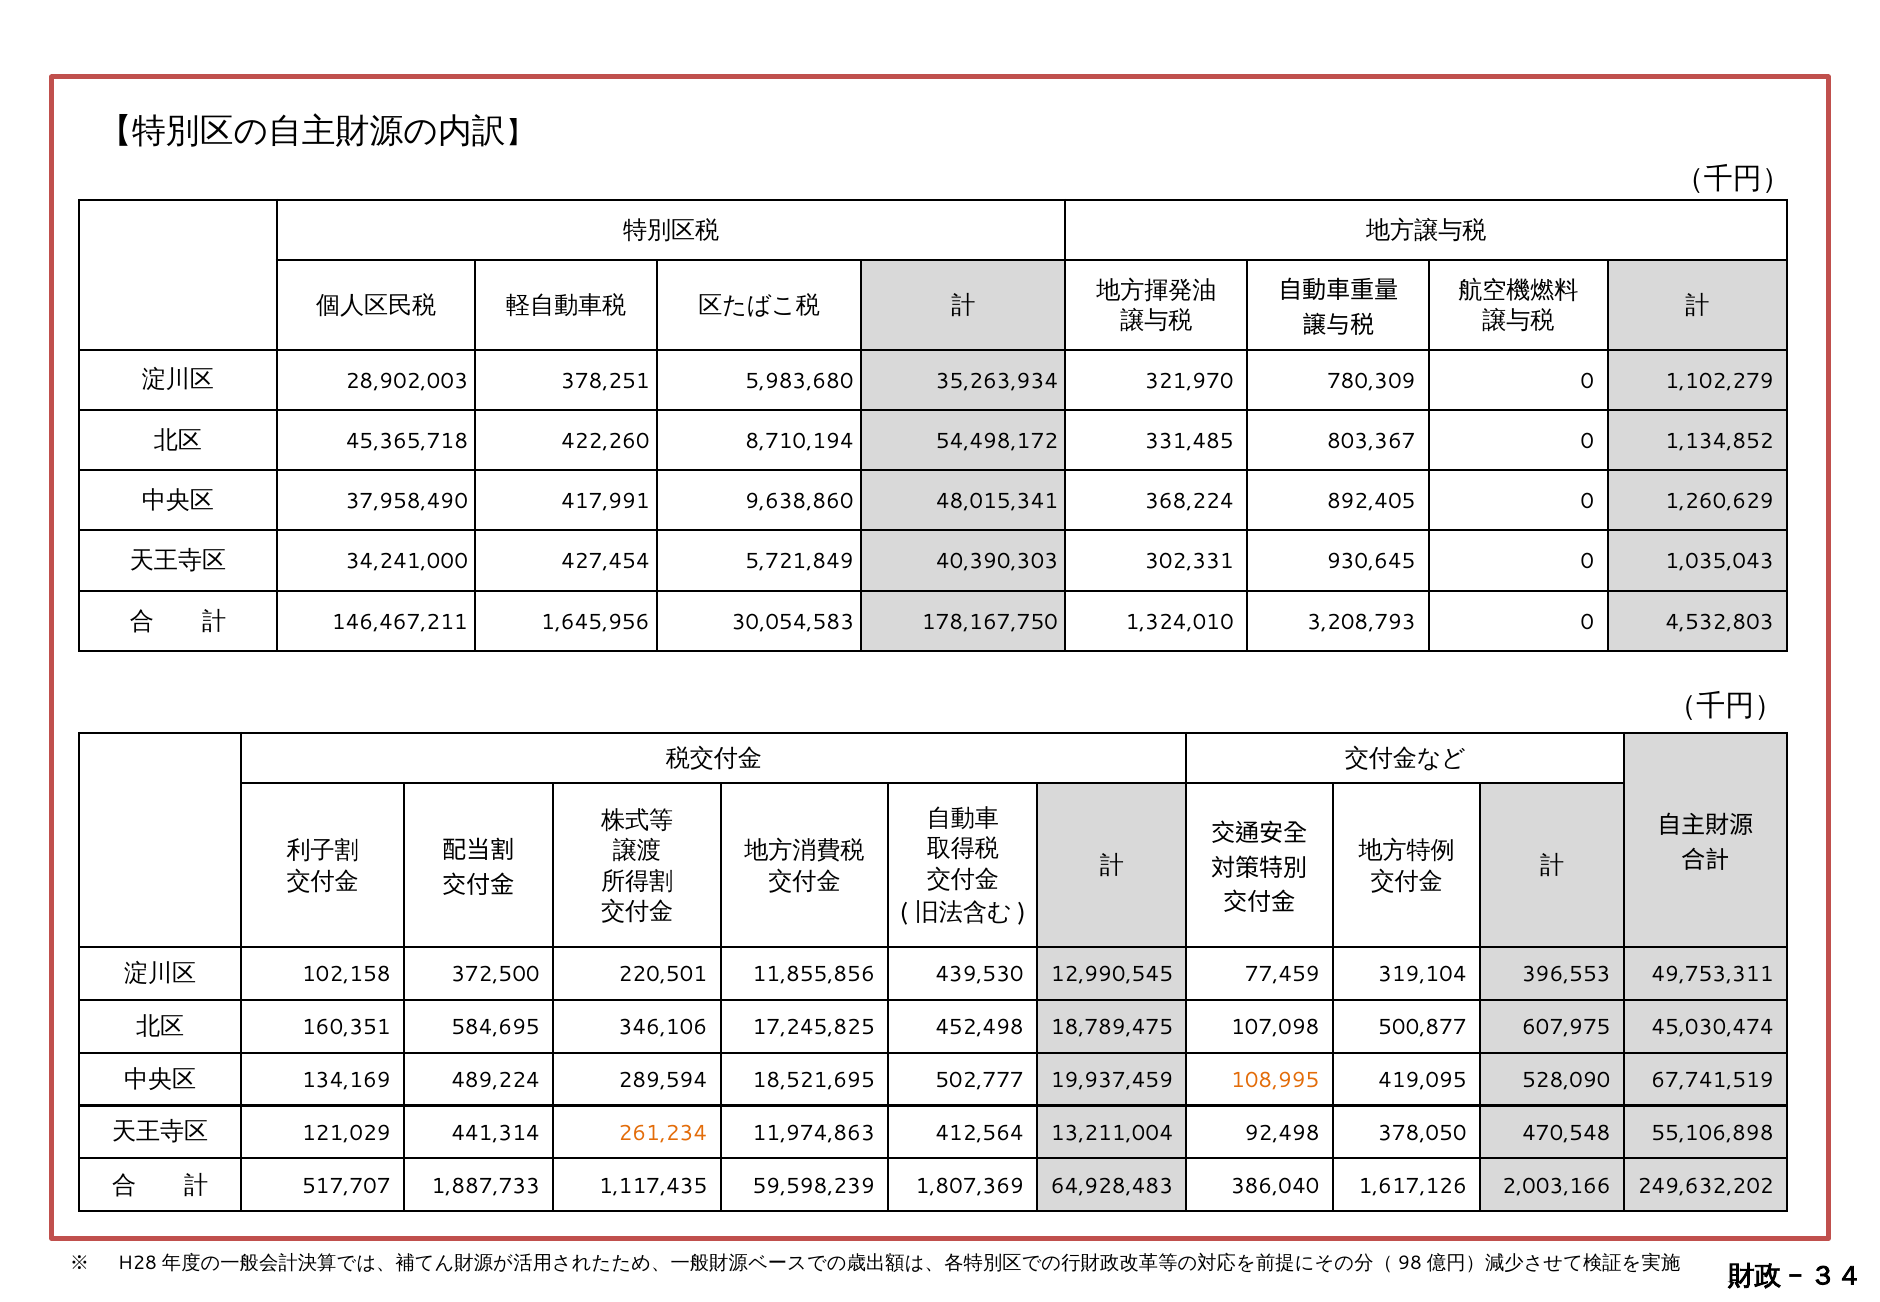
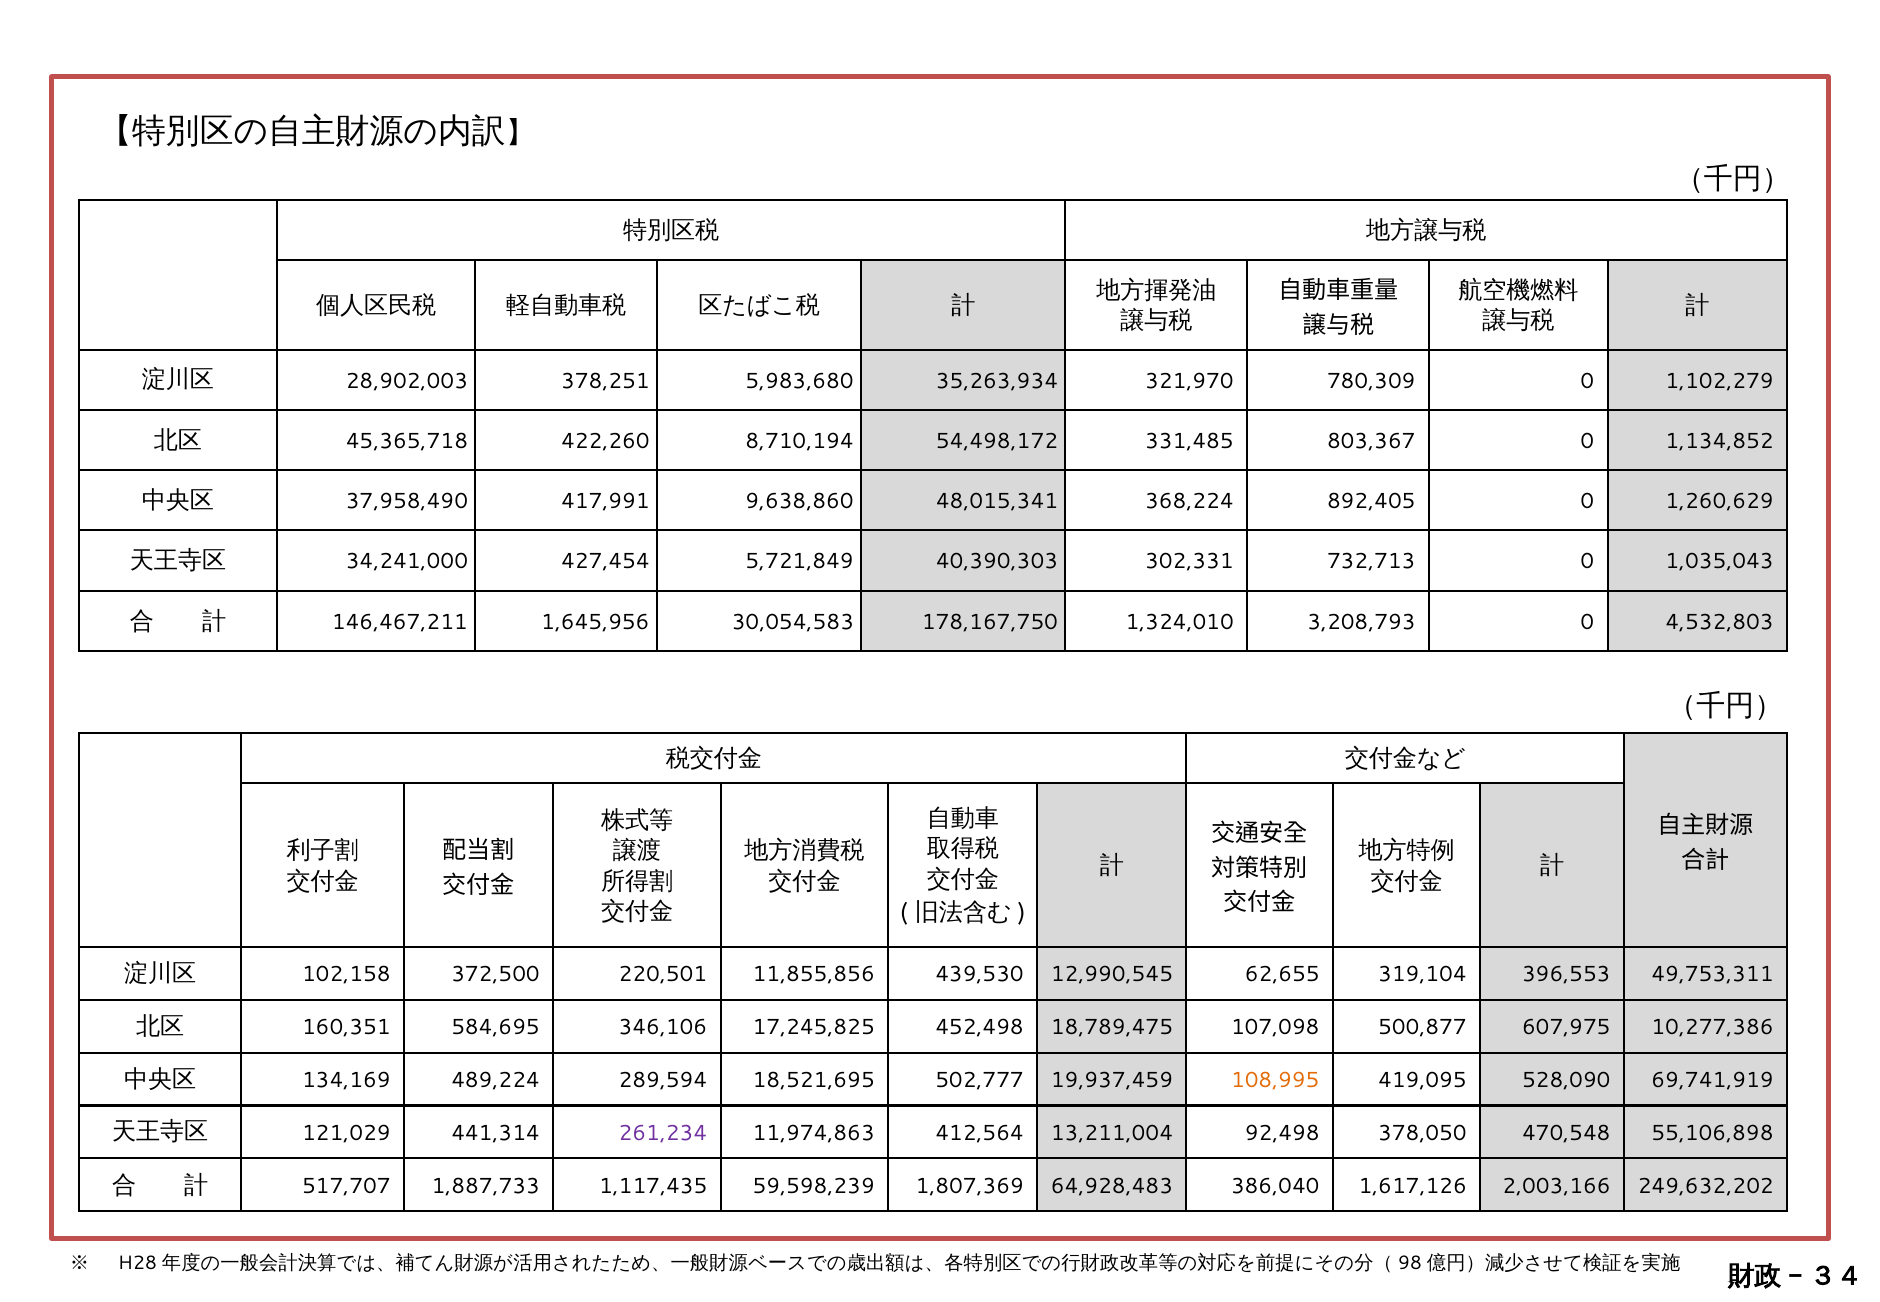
930,645: 930,645 -> 732,713 (1371, 562)
77,459: 77,459 -> 62,655 (1282, 974)
45,030,474: 45,030,474 -> 10,277,386 (1713, 1027)
67,741,519: 67,741,519 -> 69,741,919 (1713, 1080)
261,234 colour: orange -> purple (663, 1133)
